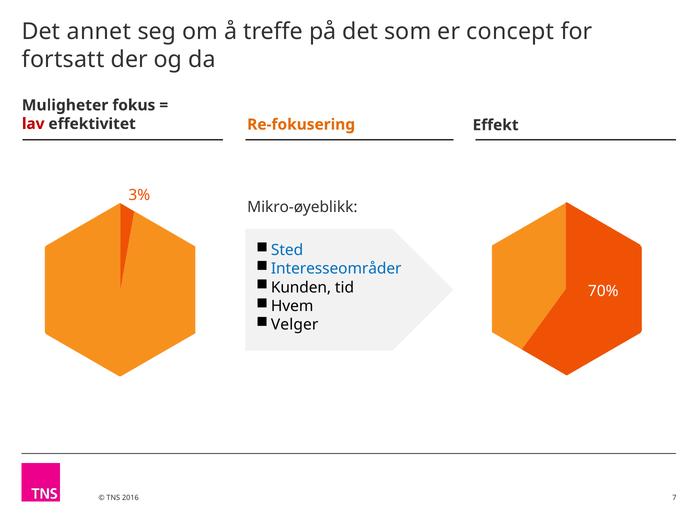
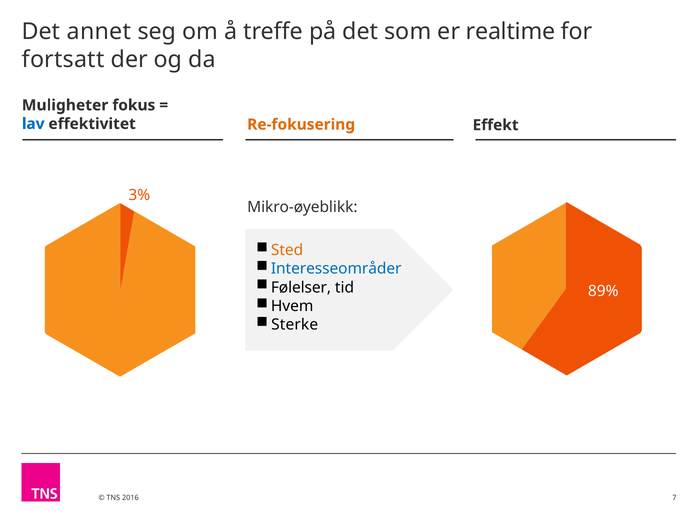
concept: concept -> realtime (511, 32)
lav colour: red -> blue (33, 124)
Sted colour: blue -> orange (287, 250)
Kunden: Kunden -> Følelser (301, 288)
70%: 70% -> 89% (603, 291)
Velger: Velger -> Sterke (295, 325)
